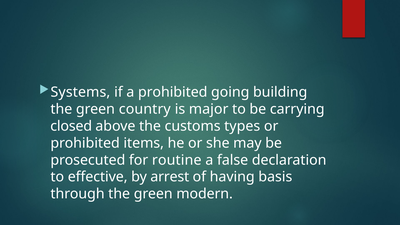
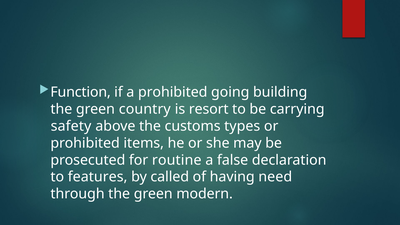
Systems: Systems -> Function (81, 92)
major: major -> resort (209, 109)
closed: closed -> safety (71, 126)
effective: effective -> features (98, 177)
arrest: arrest -> called (170, 177)
basis: basis -> need (275, 177)
